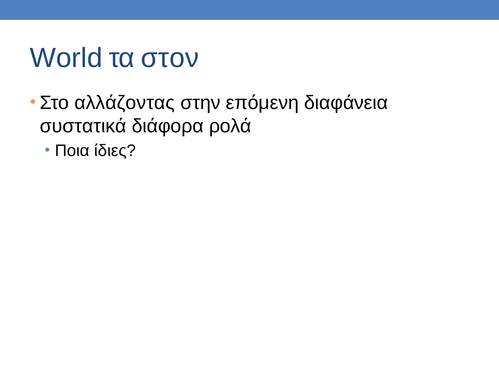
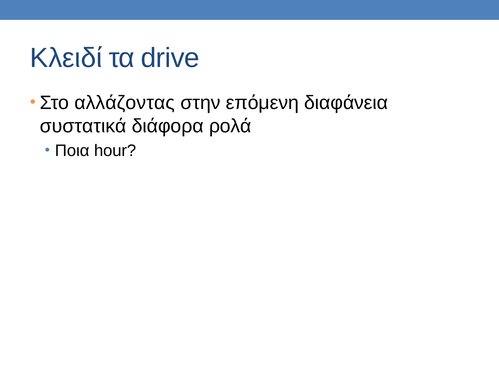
World: World -> Κλειδί (66, 58)
στον: στον -> drive (170, 58)
ίδιες: ίδιες -> hour (115, 151)
